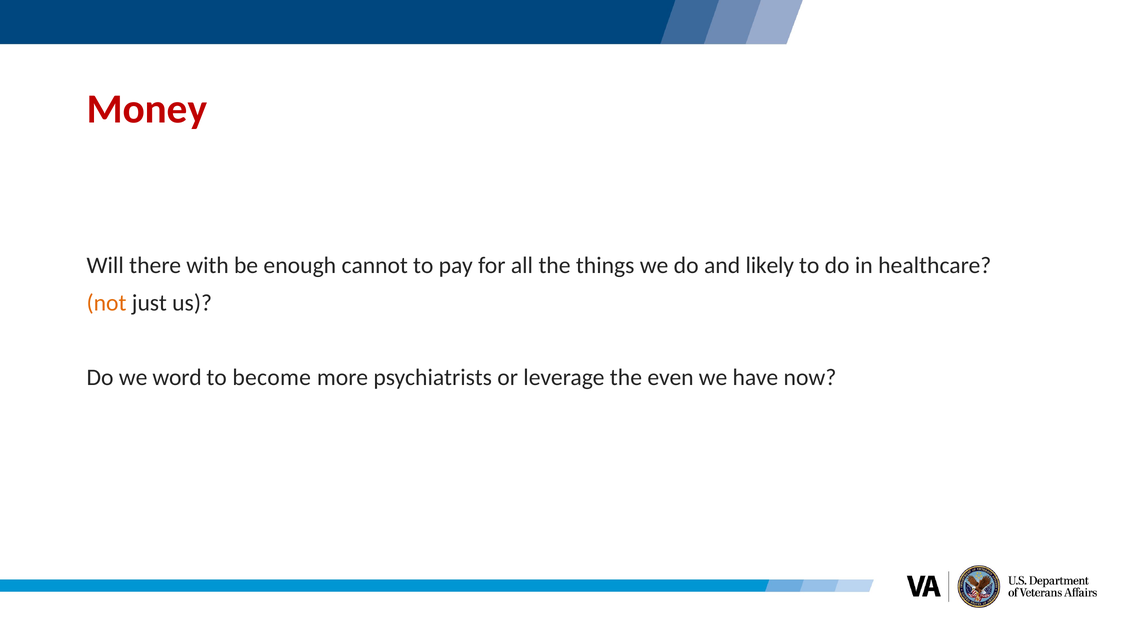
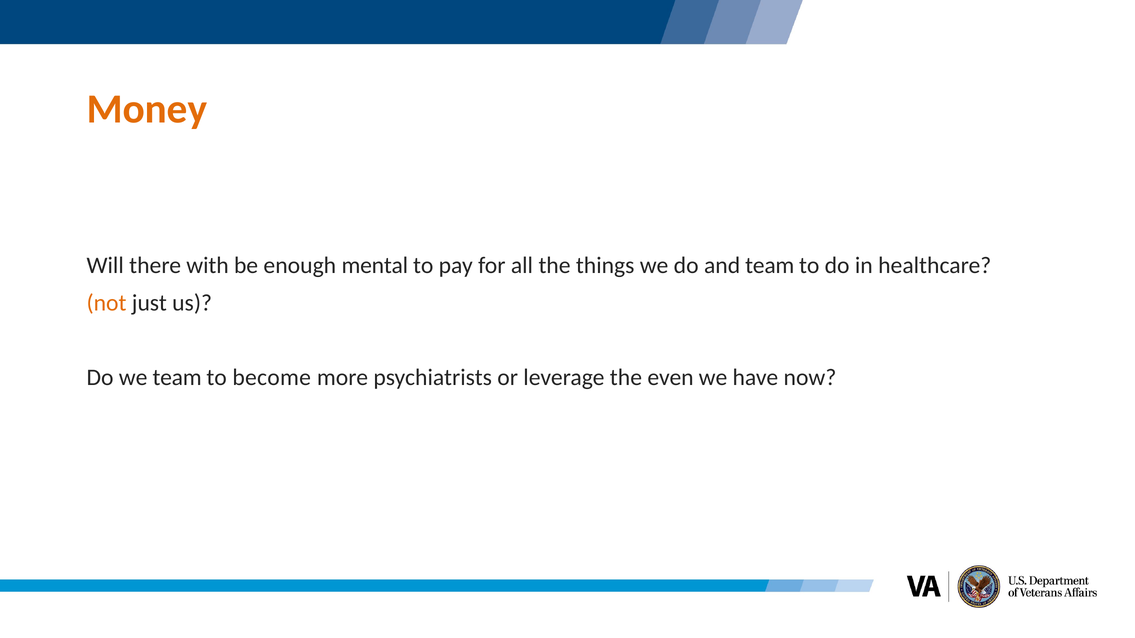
Money colour: red -> orange (147, 109)
cannot: cannot -> mental (375, 266)
and likely: likely -> team (770, 266)
we word: word -> team (177, 378)
